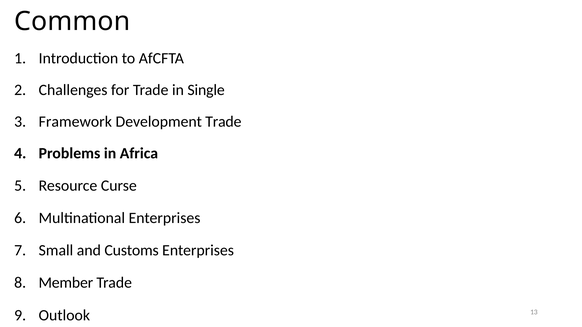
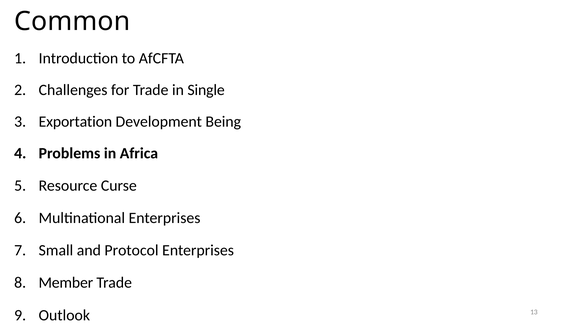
Framework: Framework -> Exportation (75, 122)
Development Trade: Trade -> Being (223, 122)
Customs: Customs -> Protocol (132, 251)
